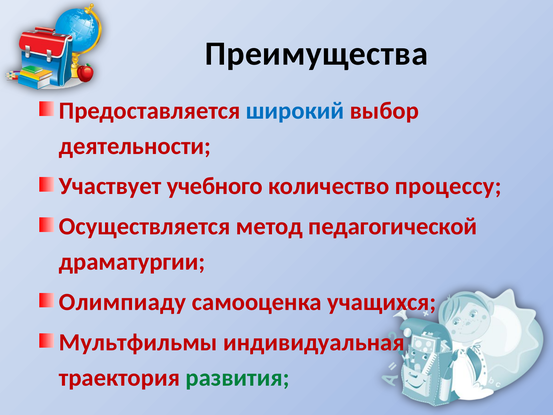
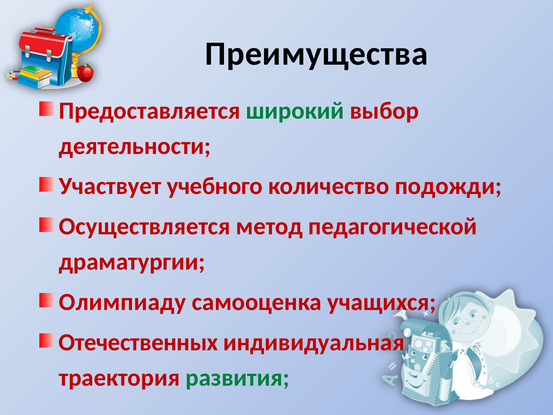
широкий colour: blue -> green (295, 111)
процессу: процессу -> подожди (448, 186)
Мультфильмы: Мультфильмы -> Отечественных (138, 342)
